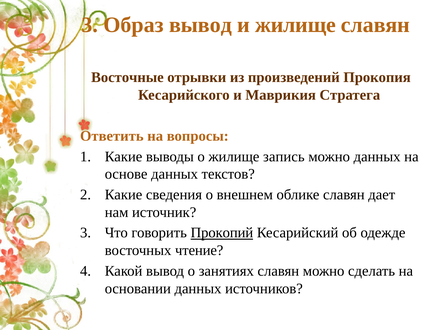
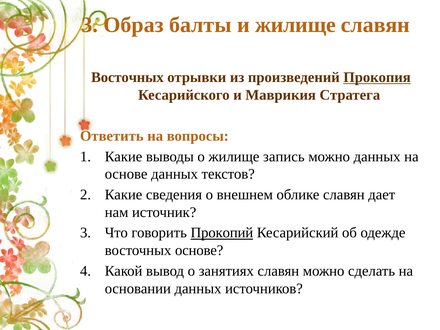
Образ вывод: вывод -> балты (200, 25)
Восточные: Восточные -> Восточных (127, 77)
Прокопия underline: none -> present (377, 77)
восточных чтение: чтение -> основе (199, 250)
